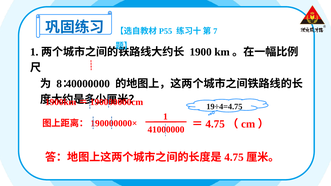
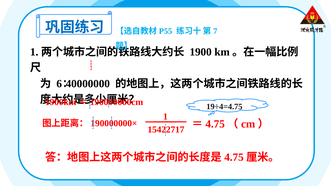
8: 8 -> 6 (59, 84)
41000000: 41000000 -> 15422717 (166, 130)
